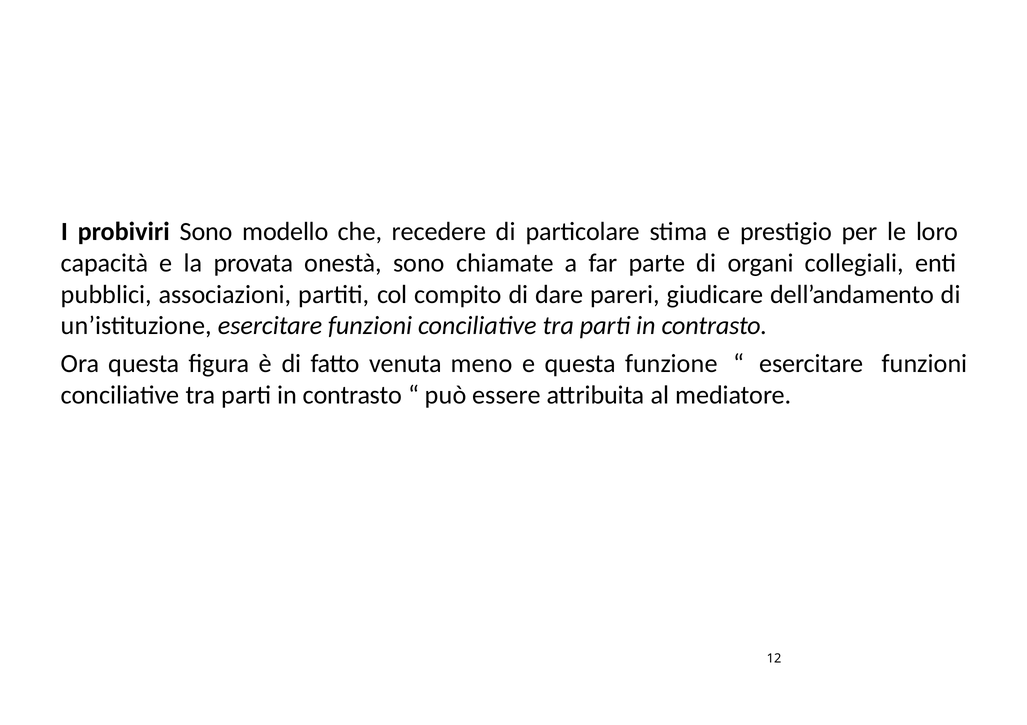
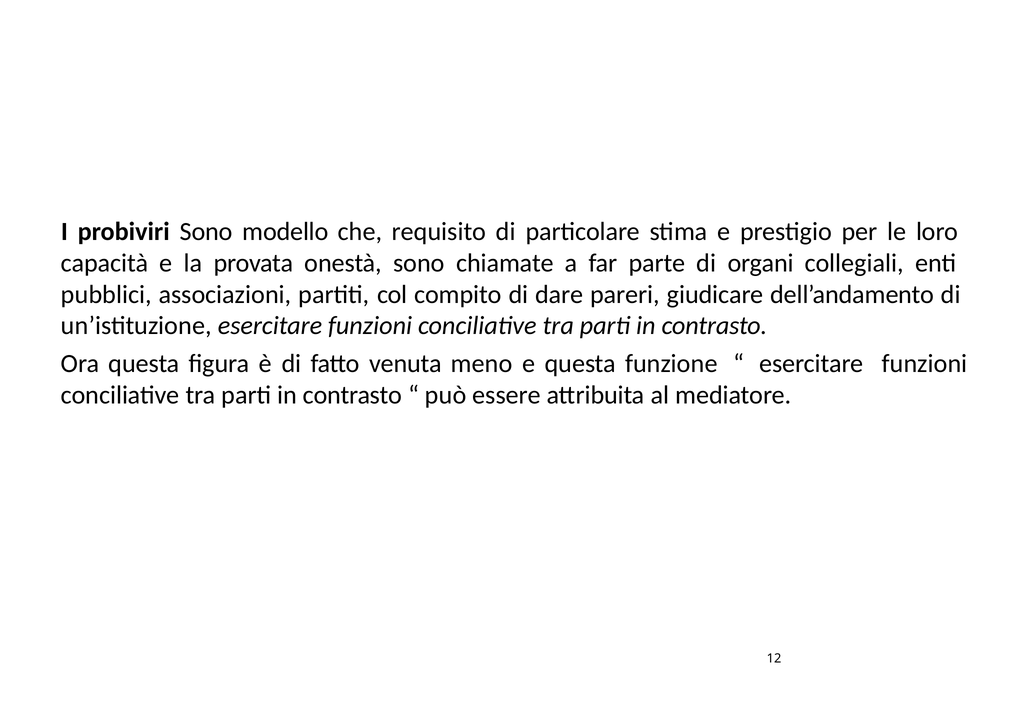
recedere: recedere -> requisito (439, 232)
